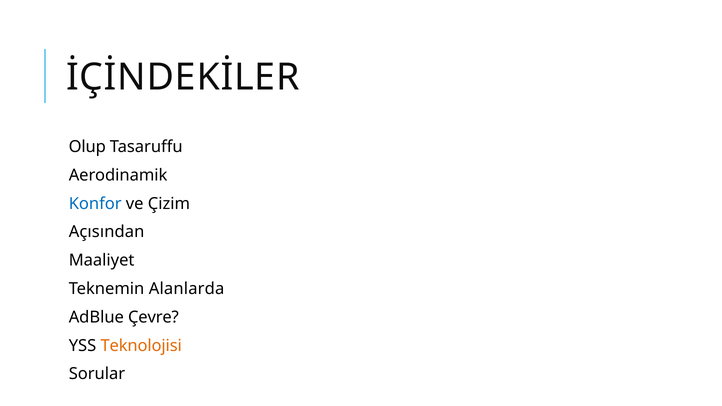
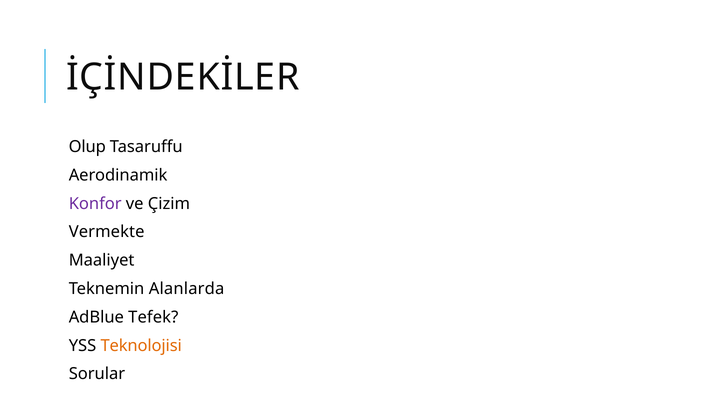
Konfor colour: blue -> purple (95, 204)
Açısından: Açısından -> Vermekte (107, 232)
Çevre: Çevre -> Tefek (153, 317)
